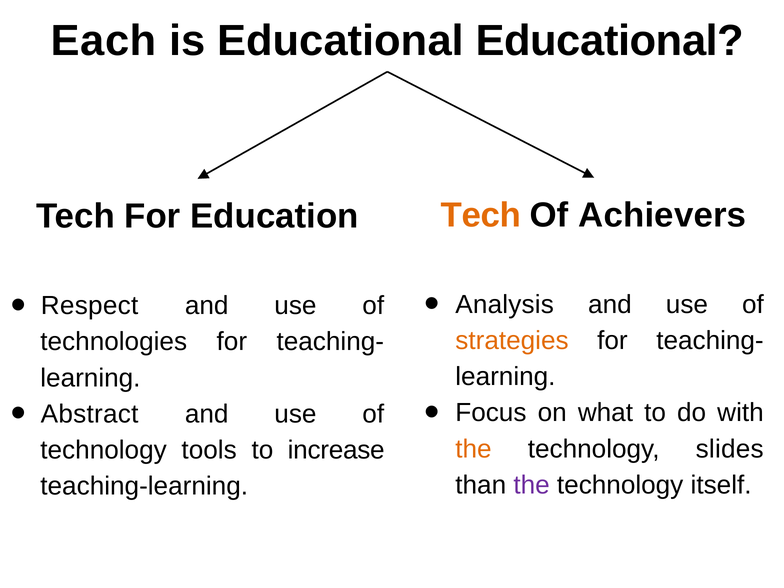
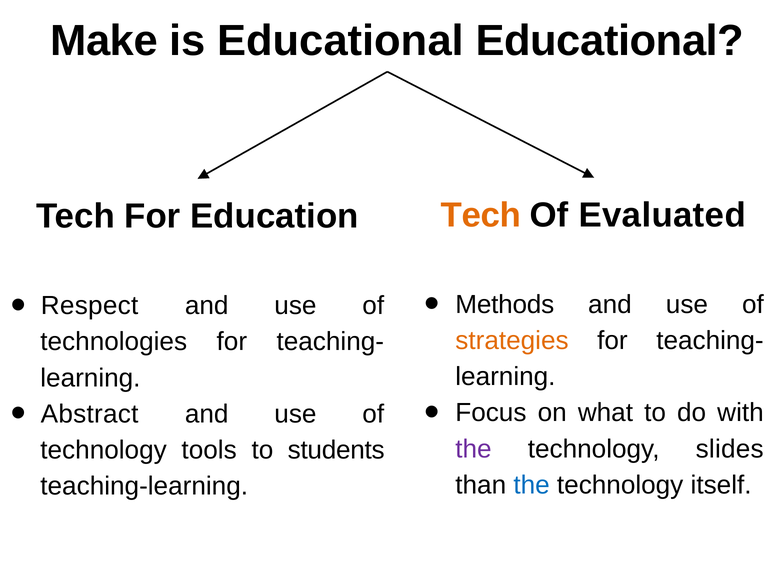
Each: Each -> Make (104, 41)
Achievers: Achievers -> Evaluated (662, 215)
Analysis: Analysis -> Methods (505, 305)
the colour: orange -> purple (473, 449)
increase: increase -> students (336, 450)
the colour: purple -> blue (532, 485)
